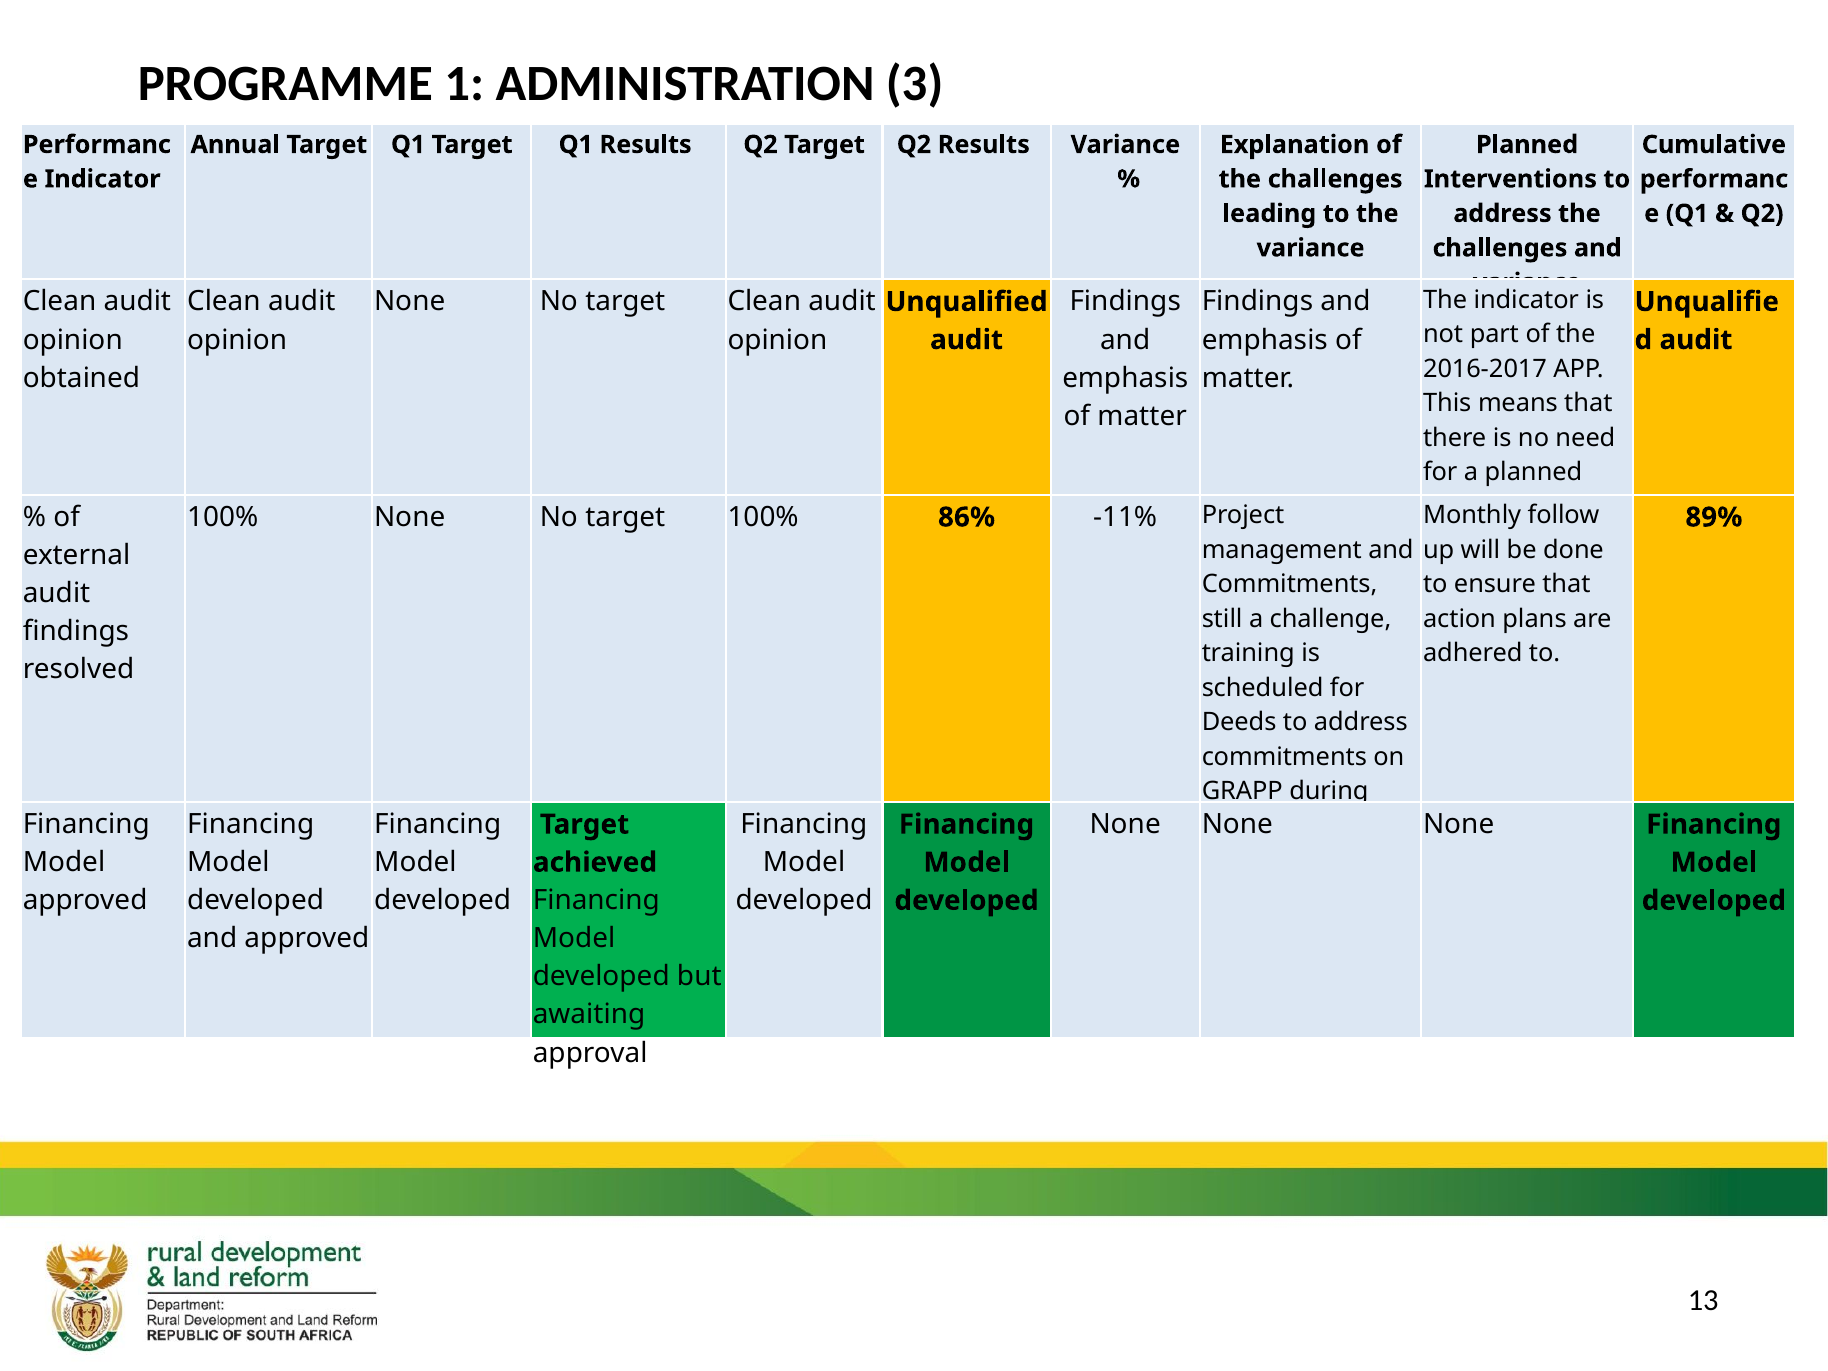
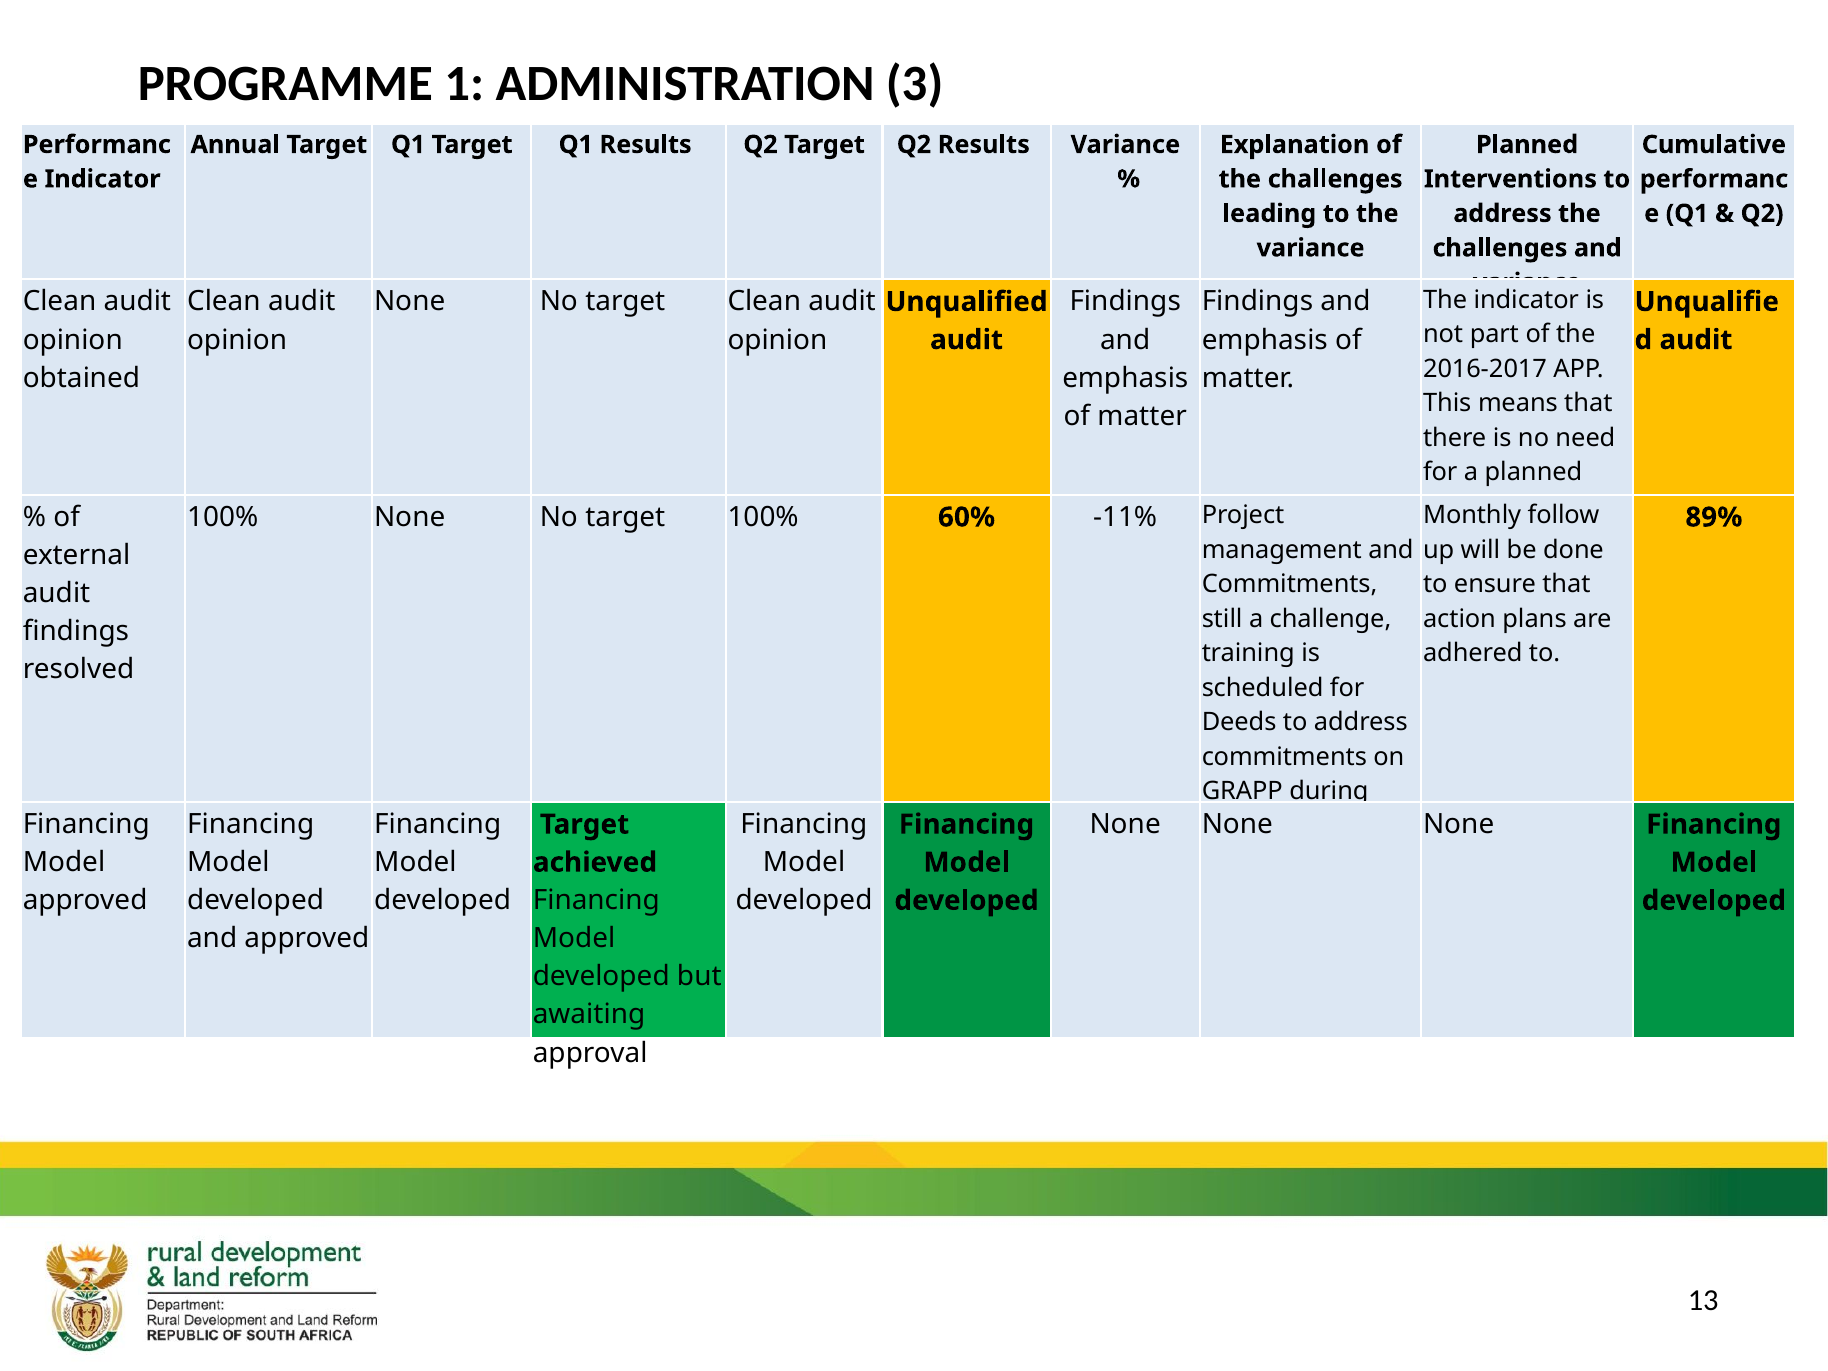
86%: 86% -> 60% (967, 517)
